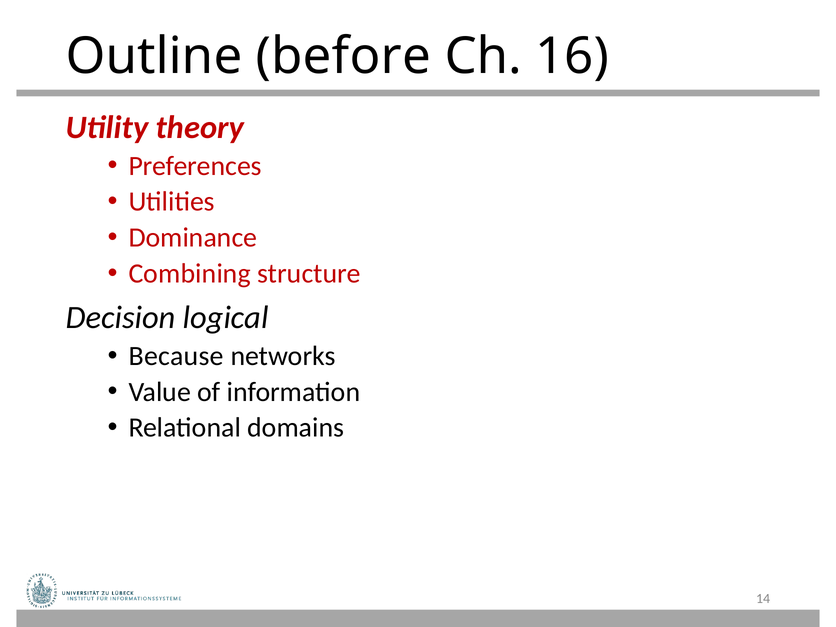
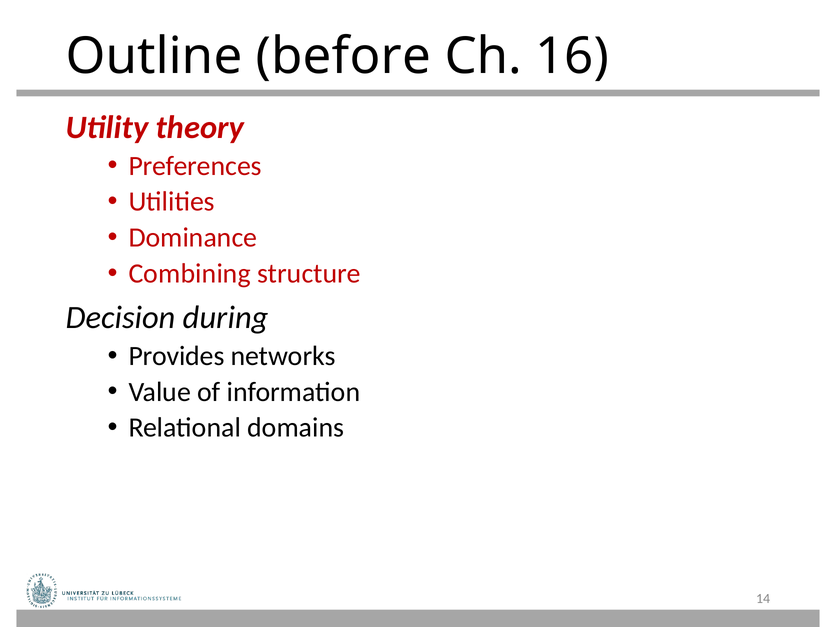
logical: logical -> during (226, 318)
Because: Because -> Provides (176, 356)
